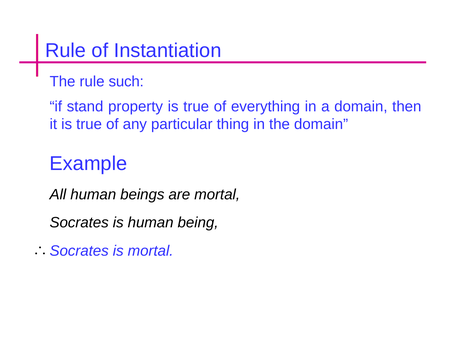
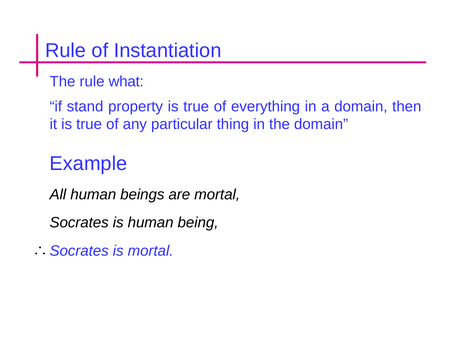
such: such -> what (126, 82)
